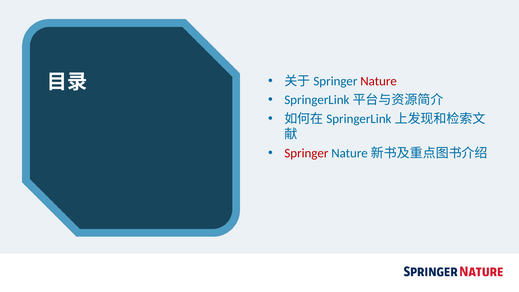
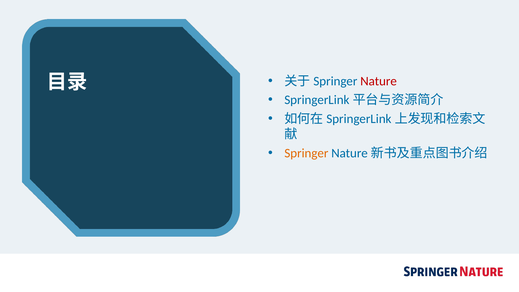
Springer colour: red -> orange (306, 153)
